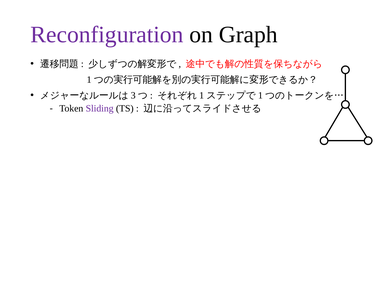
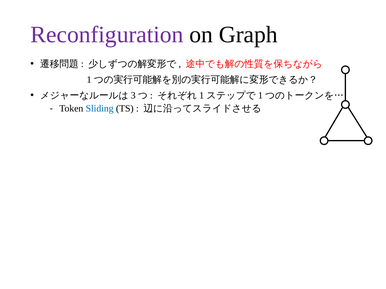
Sliding colour: purple -> blue (100, 109)
